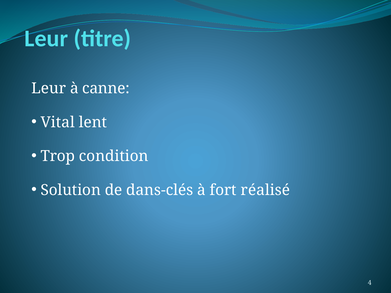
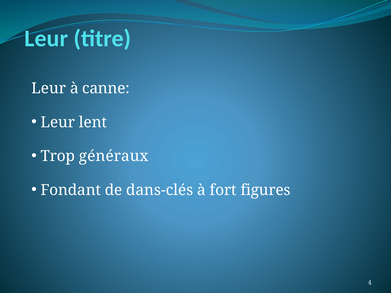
Vital: Vital -> Leur (58, 122)
condition: condition -> généraux (114, 156)
Solution: Solution -> Fondant (71, 190)
réalisé: réalisé -> figures (266, 190)
